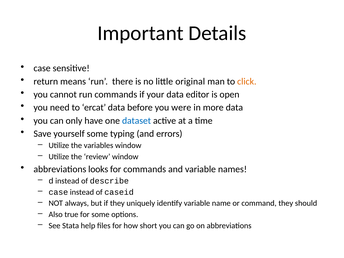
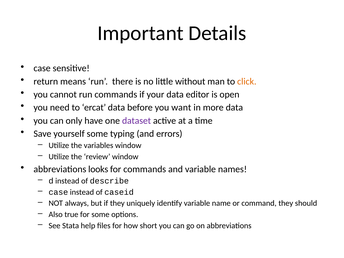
original: original -> without (190, 81)
were: were -> want (181, 108)
dataset colour: blue -> purple (137, 121)
